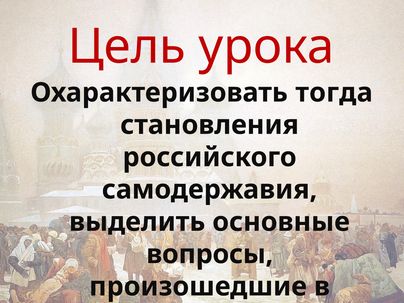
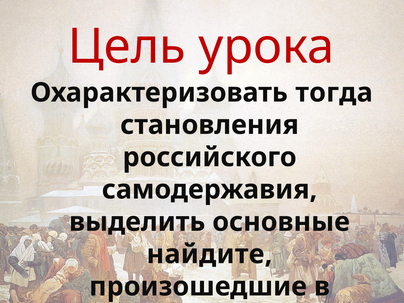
вопросы: вопросы -> найдите (209, 254)
